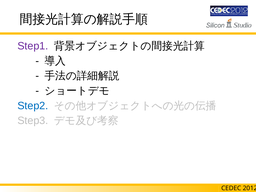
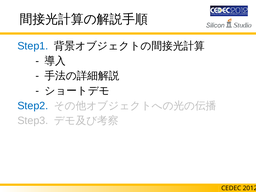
Step1 colour: purple -> blue (33, 46)
